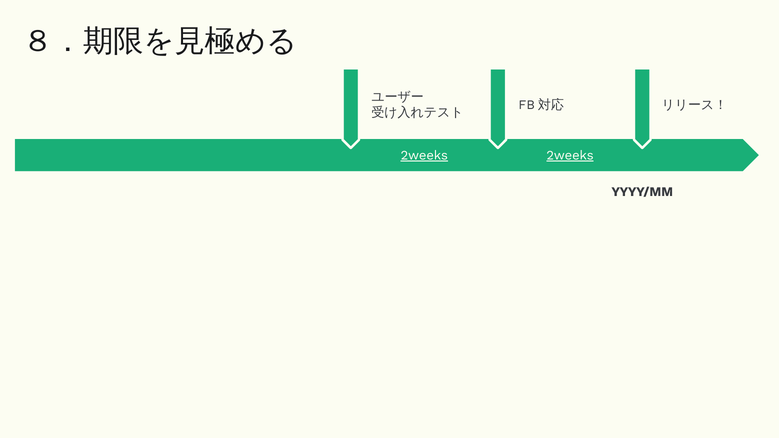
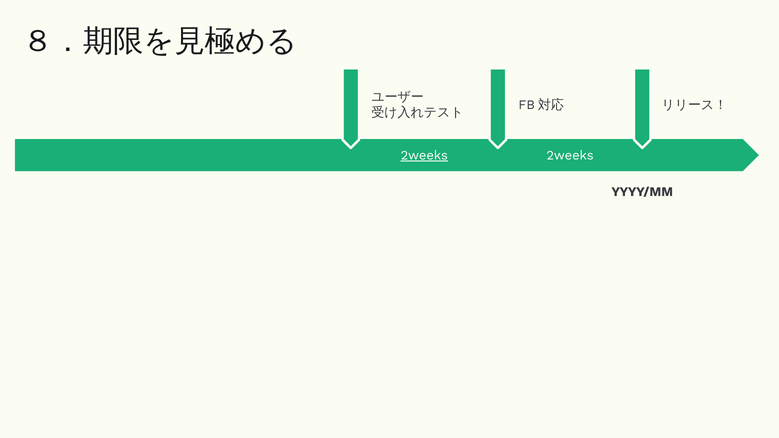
2weeks underline: present -> none (570, 156)
